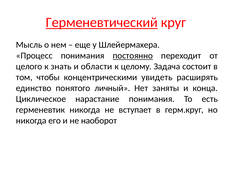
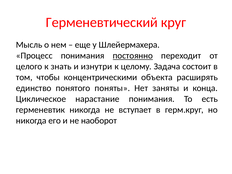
Герменевтический underline: present -> none (102, 22)
области: области -> изнутри (96, 67)
увидеть: увидеть -> объекта (157, 77)
личный: личный -> поняты (112, 88)
